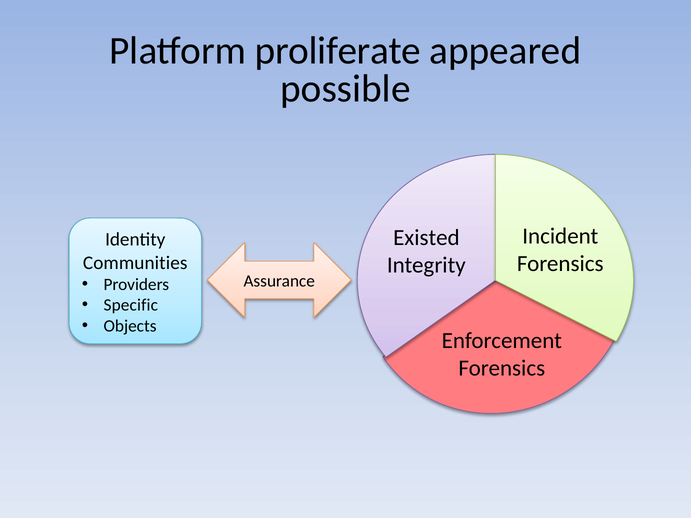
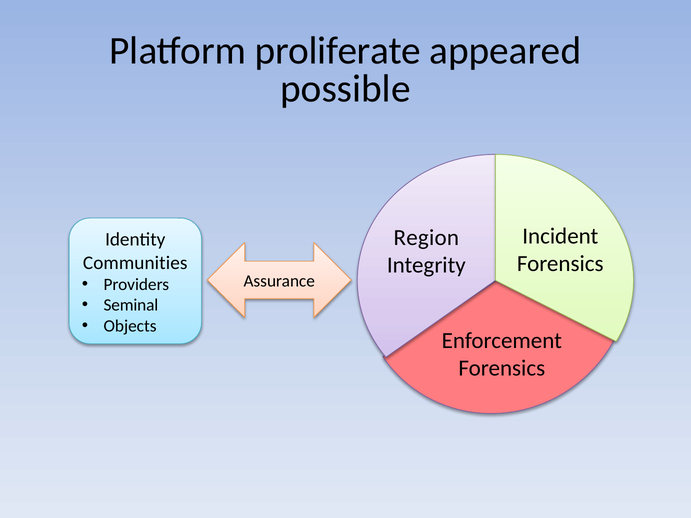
Existed: Existed -> Region (426, 238)
Specific: Specific -> Seminal (131, 305)
